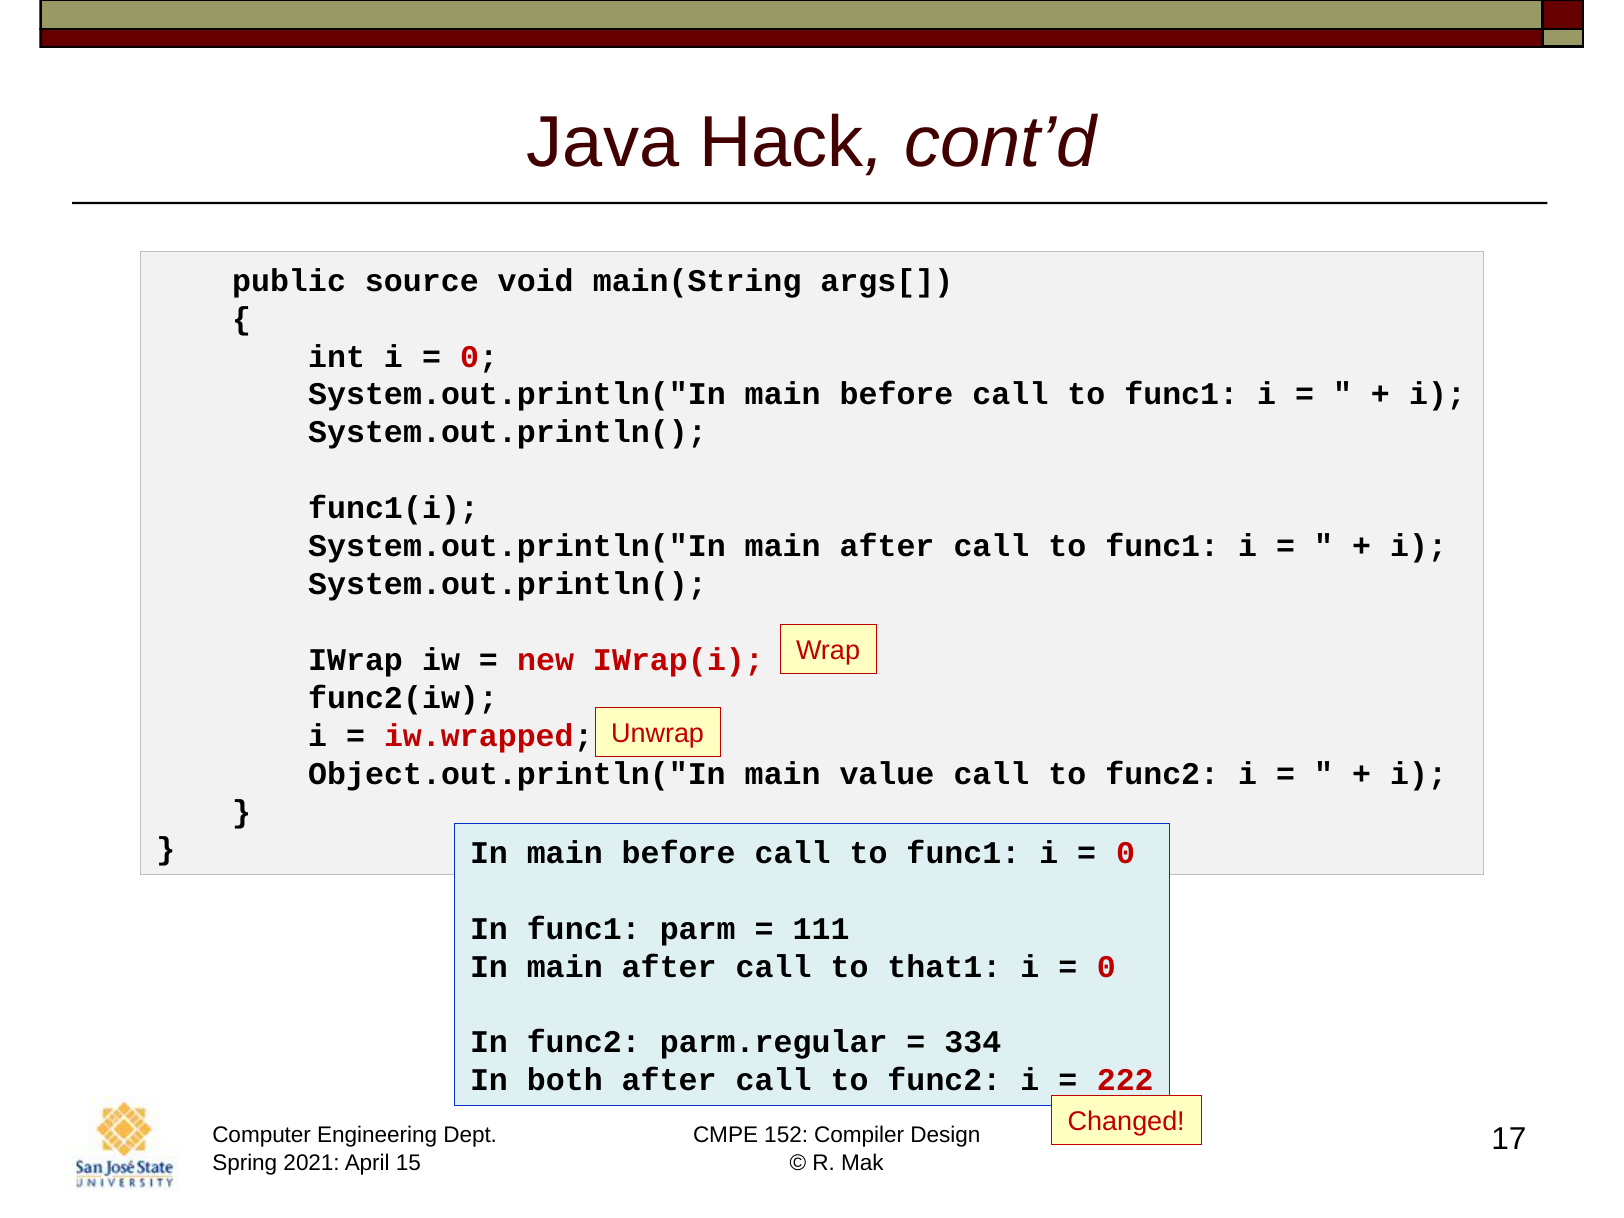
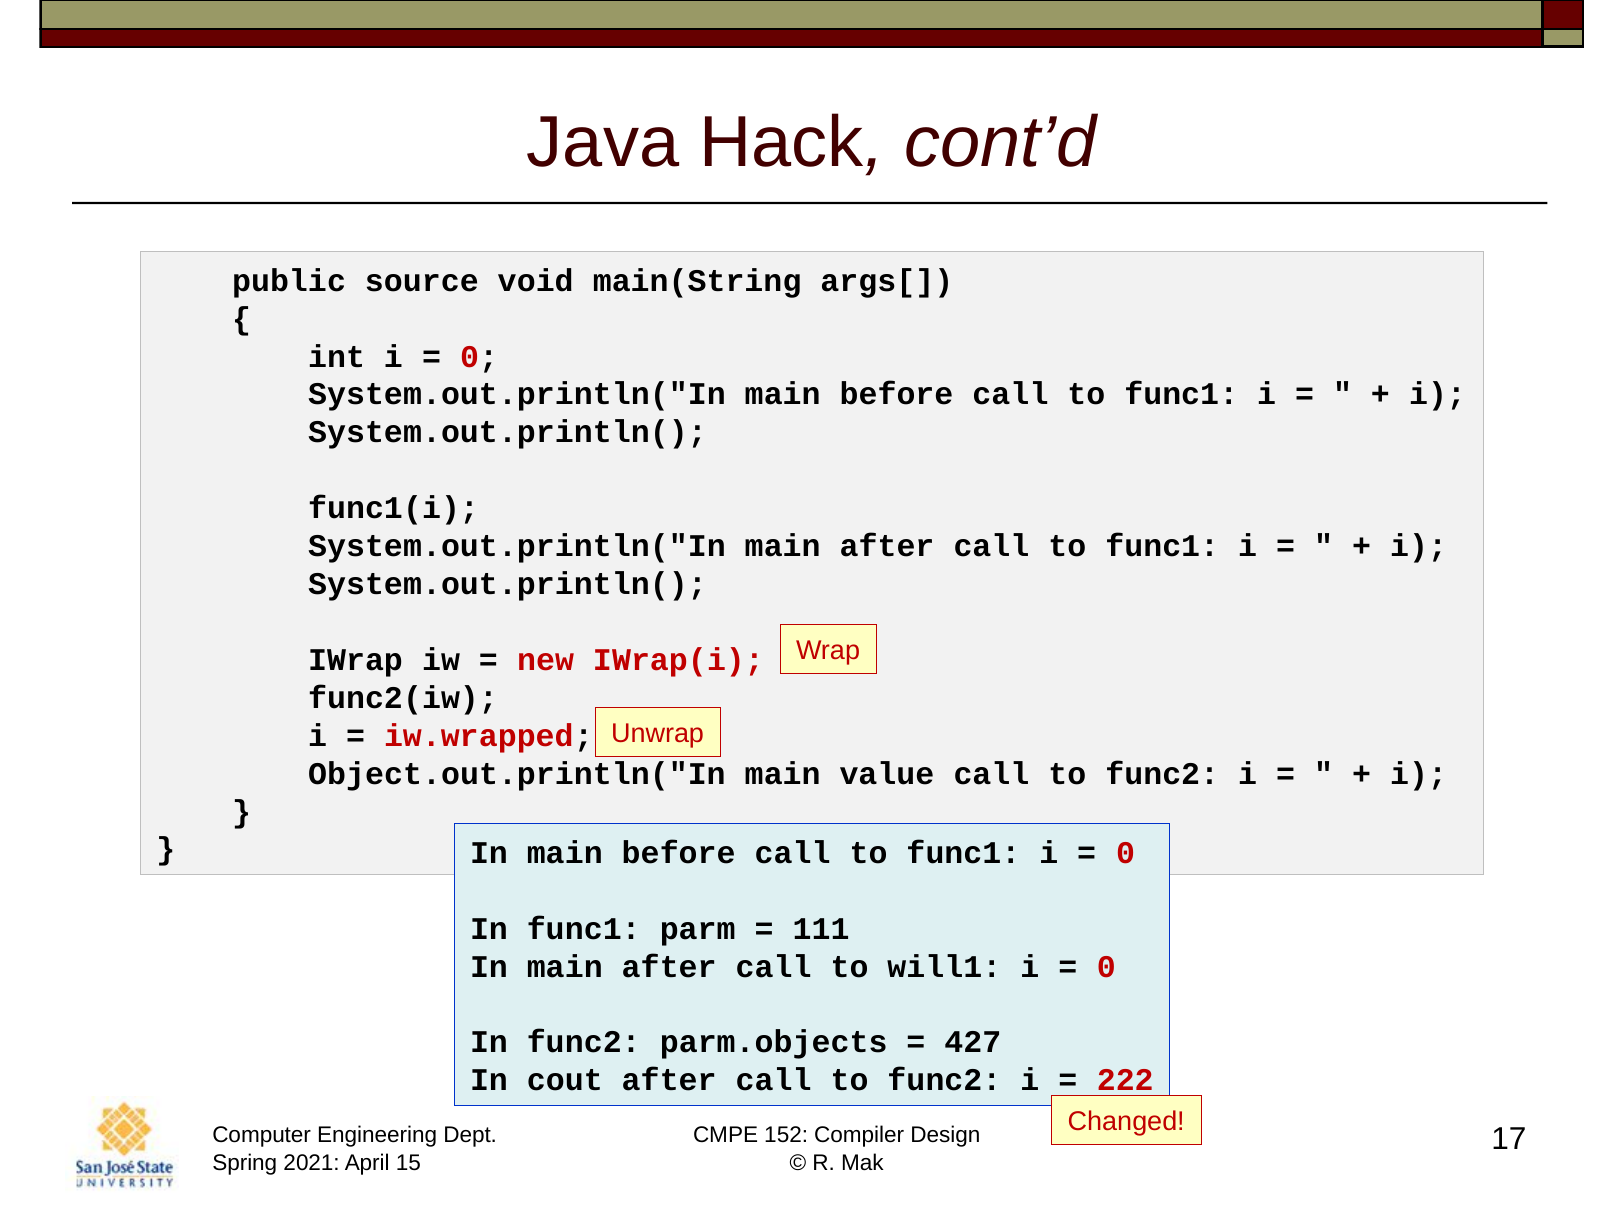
that1: that1 -> will1 (944, 967)
parm.regular: parm.regular -> parm.objects (774, 1042)
334: 334 -> 427 (973, 1042)
both: both -> cout (565, 1080)
